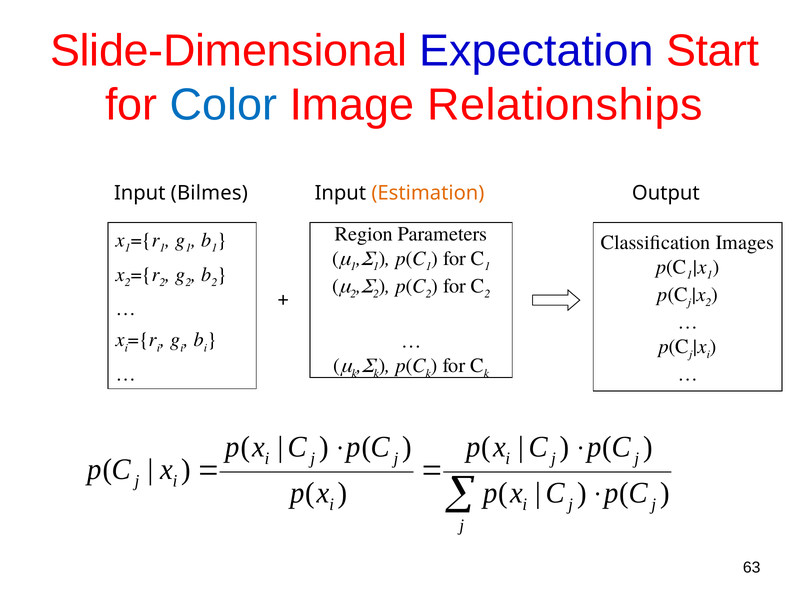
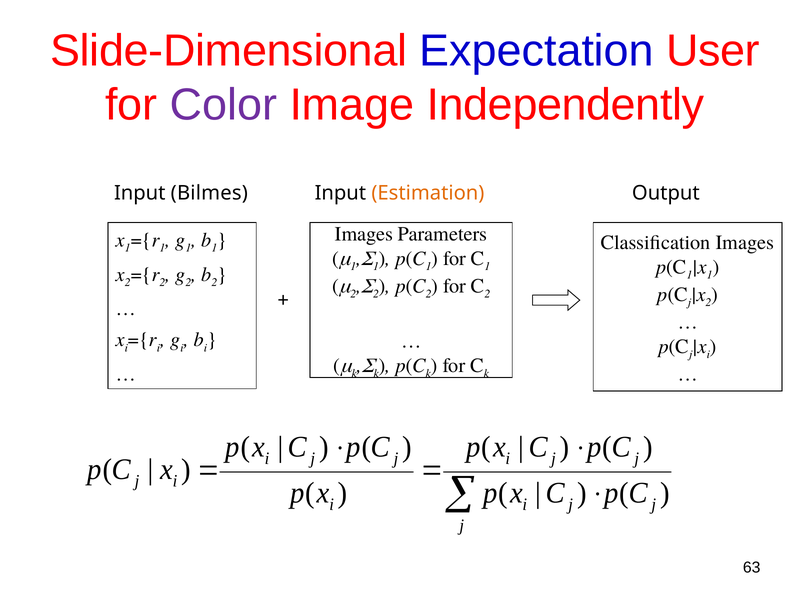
Start: Start -> User (713, 51)
Color colour: blue -> purple (224, 105)
Relationships: Relationships -> Independently (565, 105)
Region: Region -> Images (364, 234)
